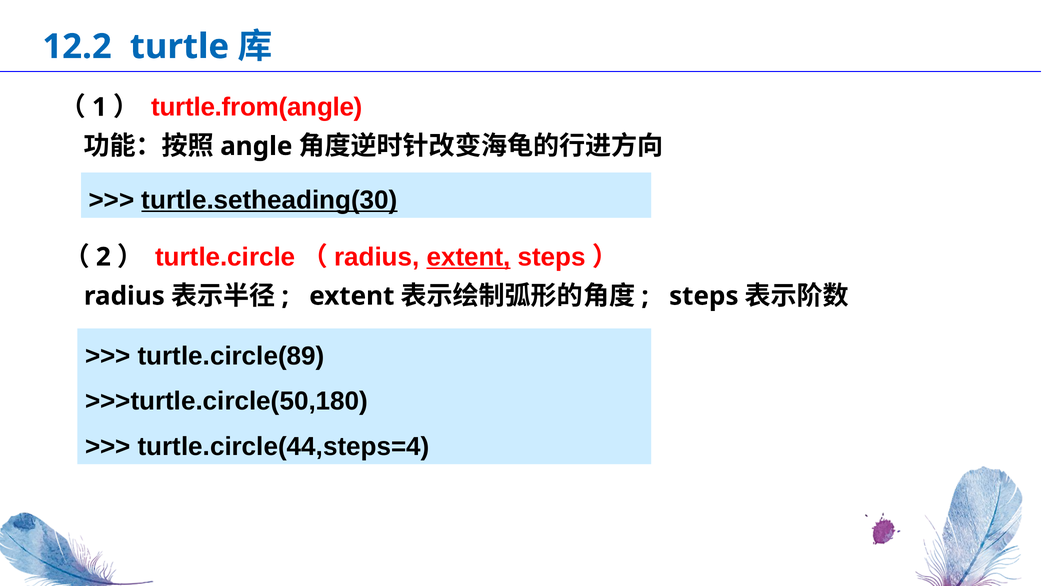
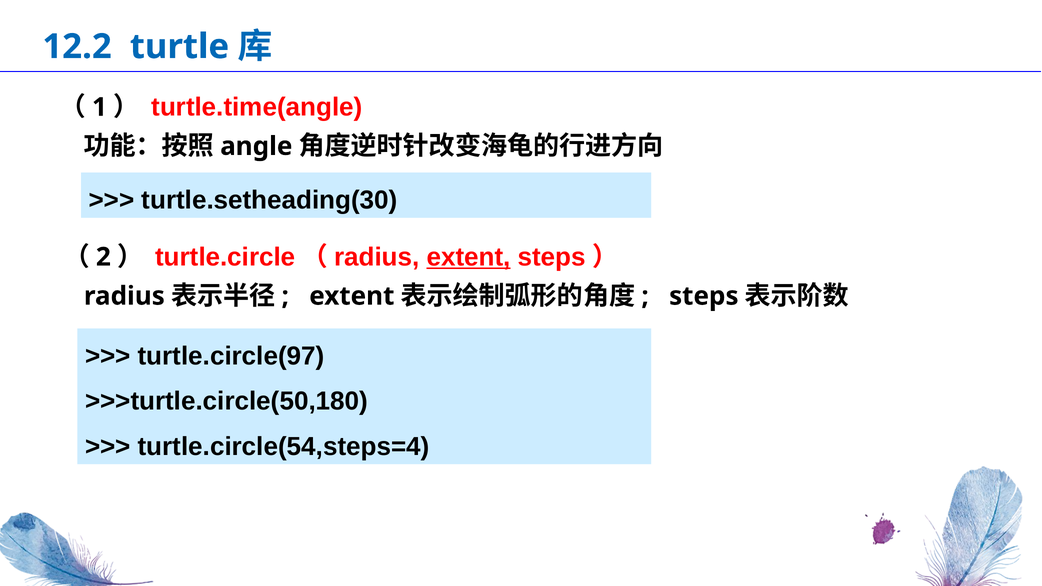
turtle.from(angle: turtle.from(angle -> turtle.time(angle (257, 107)
turtle.setheading(30 underline: present -> none (270, 200)
turtle.circle(89: turtle.circle(89 -> turtle.circle(97 (231, 356)
turtle.circle(44,steps=4: turtle.circle(44,steps=4 -> turtle.circle(54,steps=4 (284, 447)
